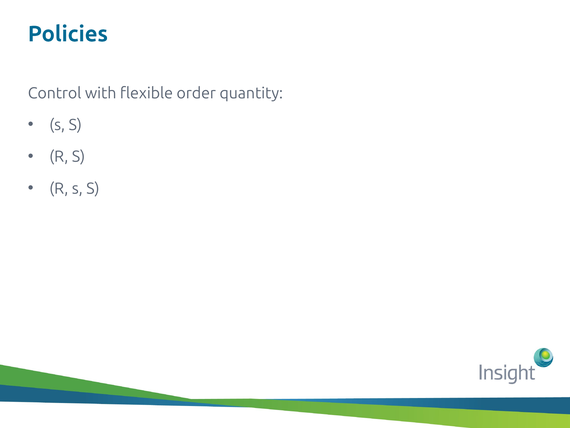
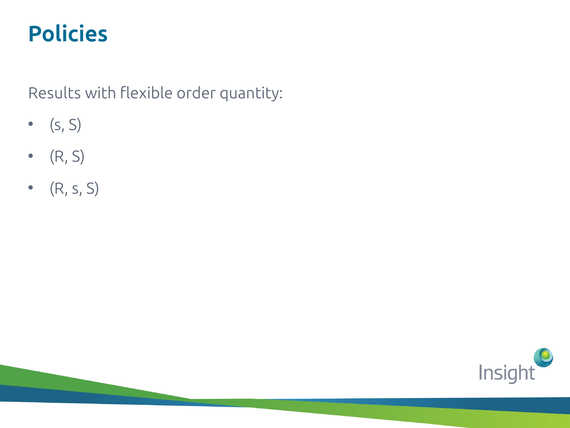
Control: Control -> Results (54, 93)
